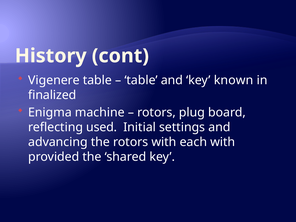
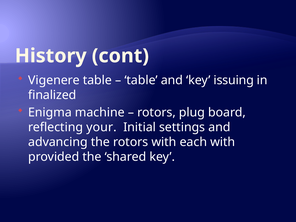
known: known -> issuing (234, 80)
used: used -> your (101, 127)
